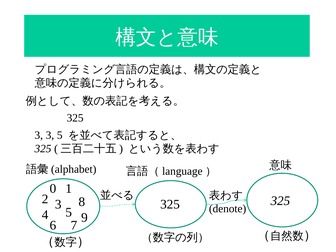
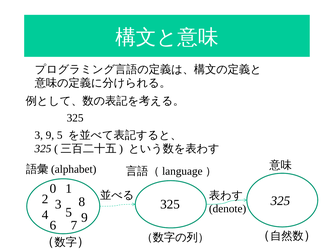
3 3: 3 -> 9 (50, 135)
